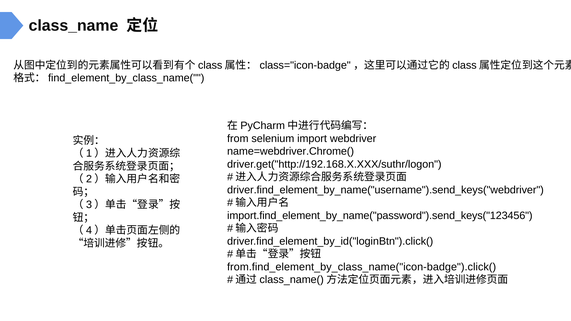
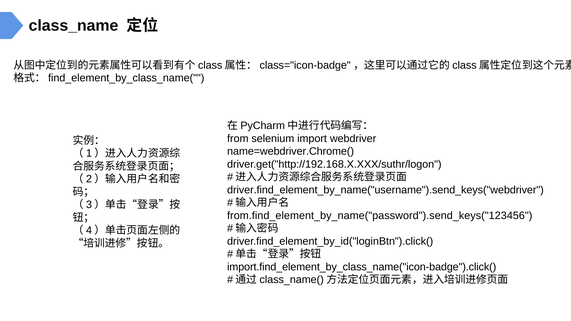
import.find_element_by_name("password").send_keys("123456: import.find_element_by_name("password").send_keys("123456 -> from.find_element_by_name("password").send_keys("123456 (380, 216)
from.find_element_by_class_name("icon-badge").click(: from.find_element_by_class_name("icon-badge").click( -> import.find_element_by_class_name("icon-badge").click( (362, 267)
